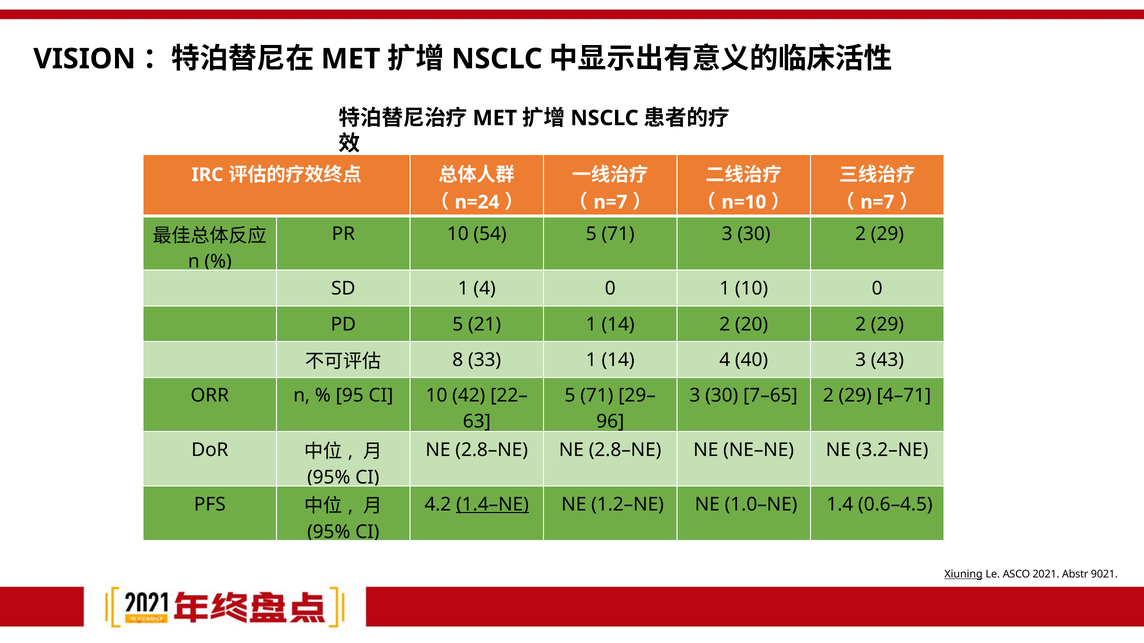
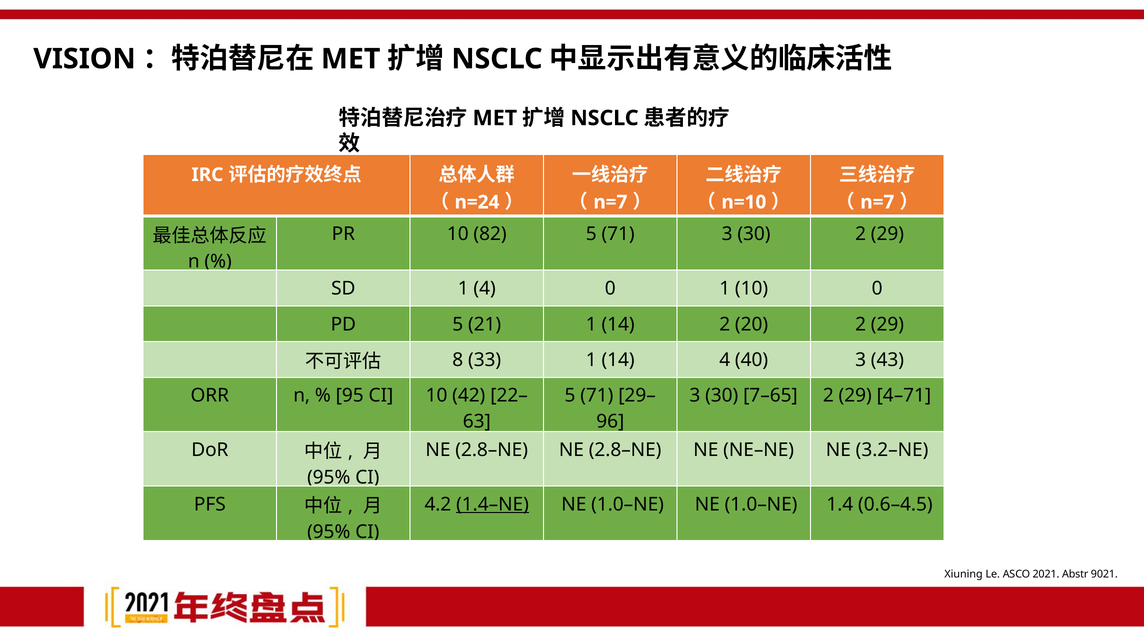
54: 54 -> 82 (490, 234)
1.2–NE: 1.2–NE -> 1.0–NE (628, 505)
Xiuning underline: present -> none (964, 574)
